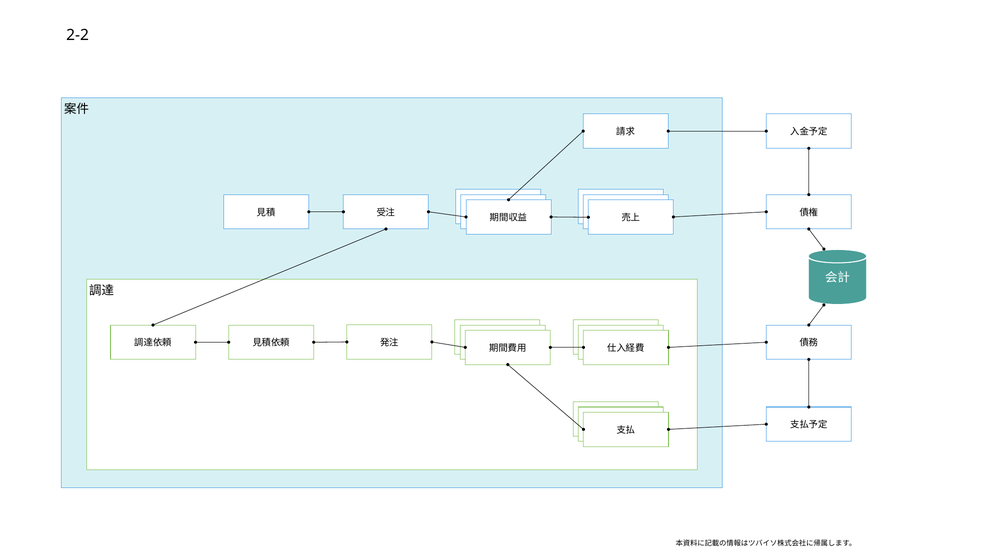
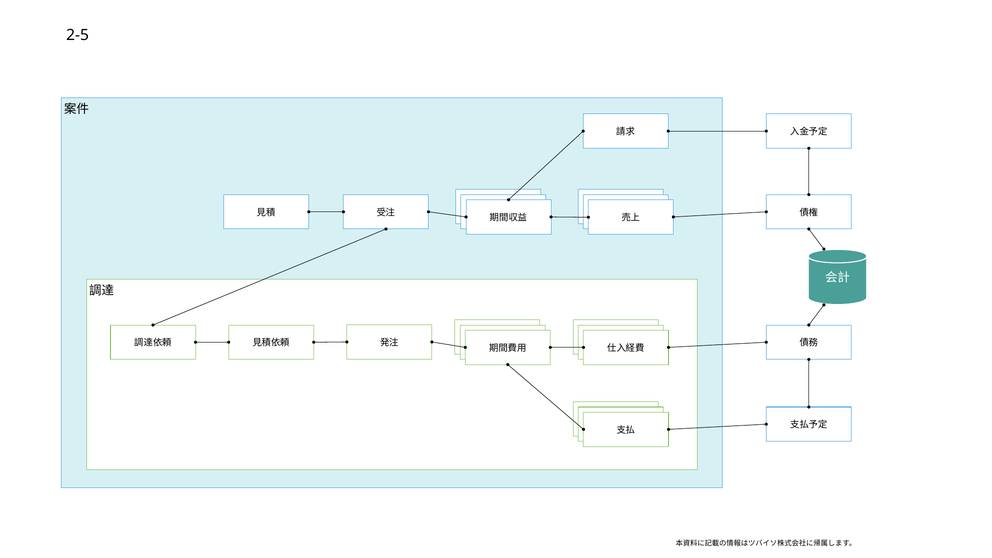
2-2: 2-2 -> 2-5 (78, 35)
